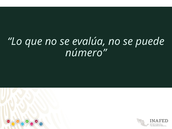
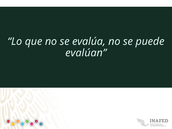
número: número -> evalúan (86, 53)
